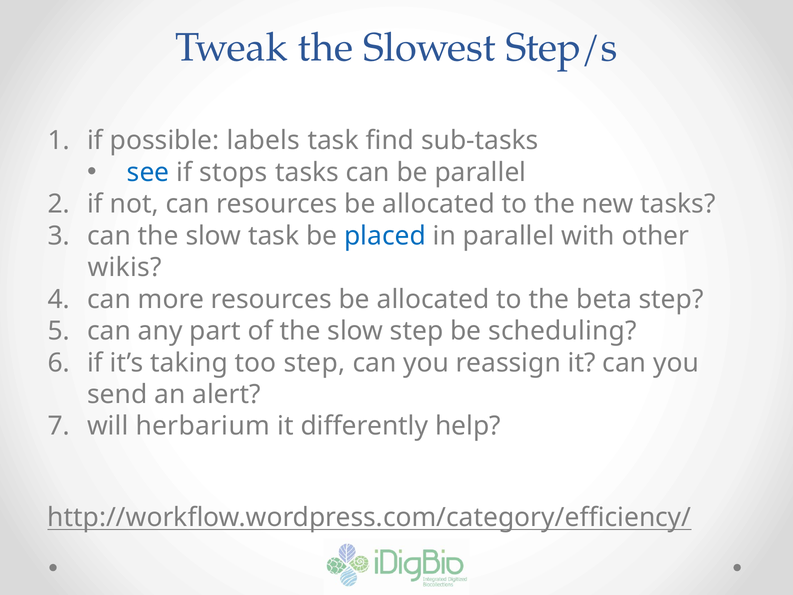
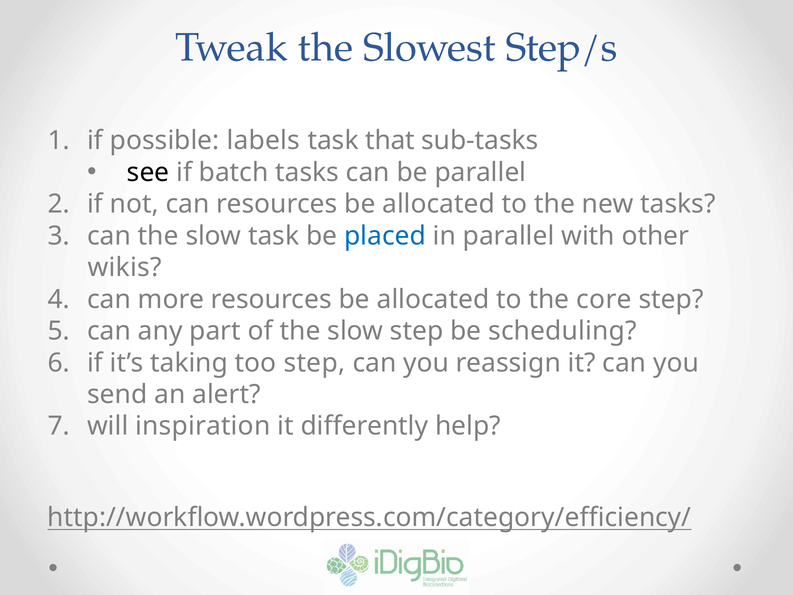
find: find -> that (390, 141)
see colour: blue -> black (148, 172)
stops: stops -> batch (234, 172)
beta: beta -> core (604, 299)
herbarium: herbarium -> inspiration (203, 426)
